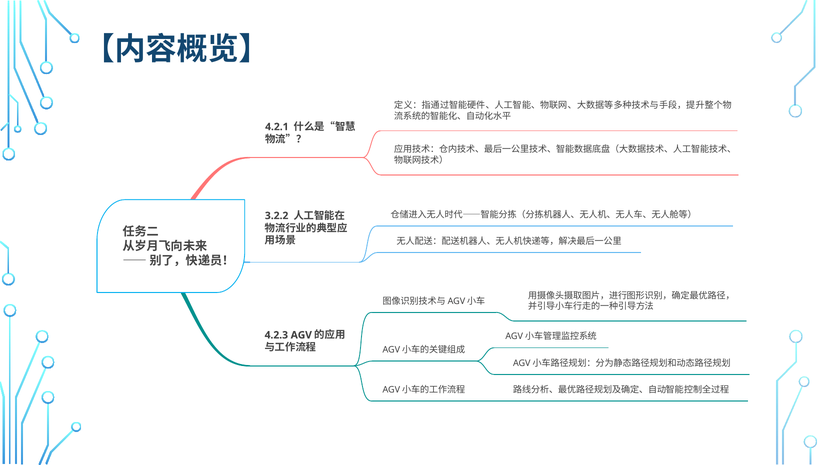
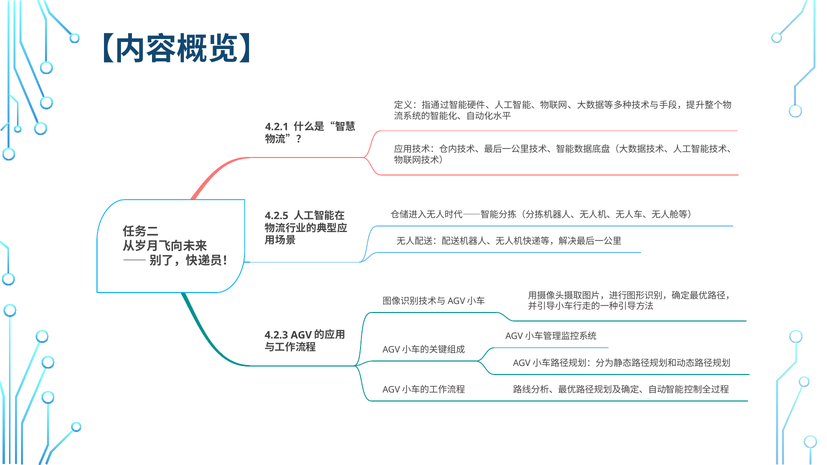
3.2.2: 3.2.2 -> 4.2.5 (277, 216)
